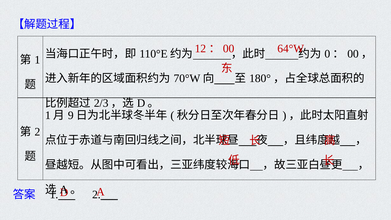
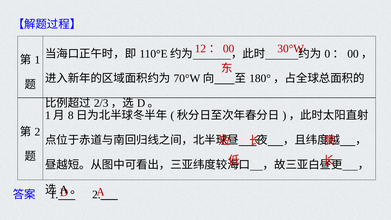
64°W: 64°W -> 30°W (291, 49)
9: 9 -> 8 (71, 115)
